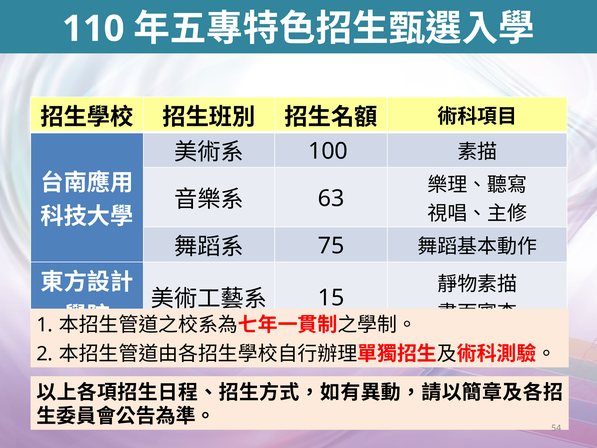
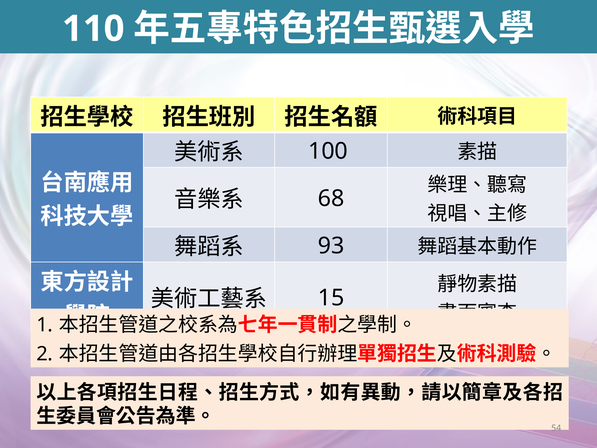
63: 63 -> 68 (331, 198)
75: 75 -> 93 (331, 246)
